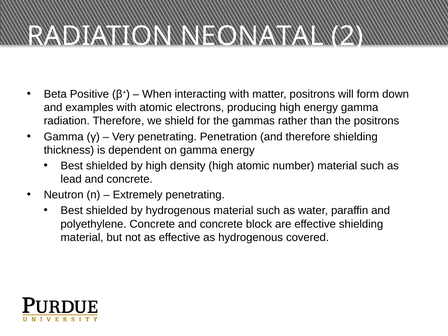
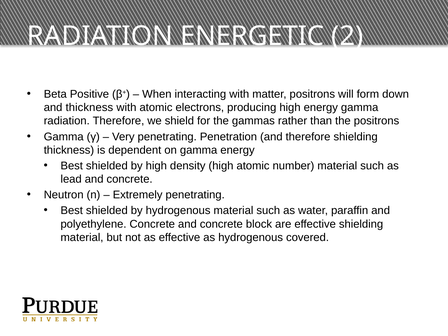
NEONATAL: NEONATAL -> ENERGETIC (252, 36)
and examples: examples -> thickness (89, 108)
